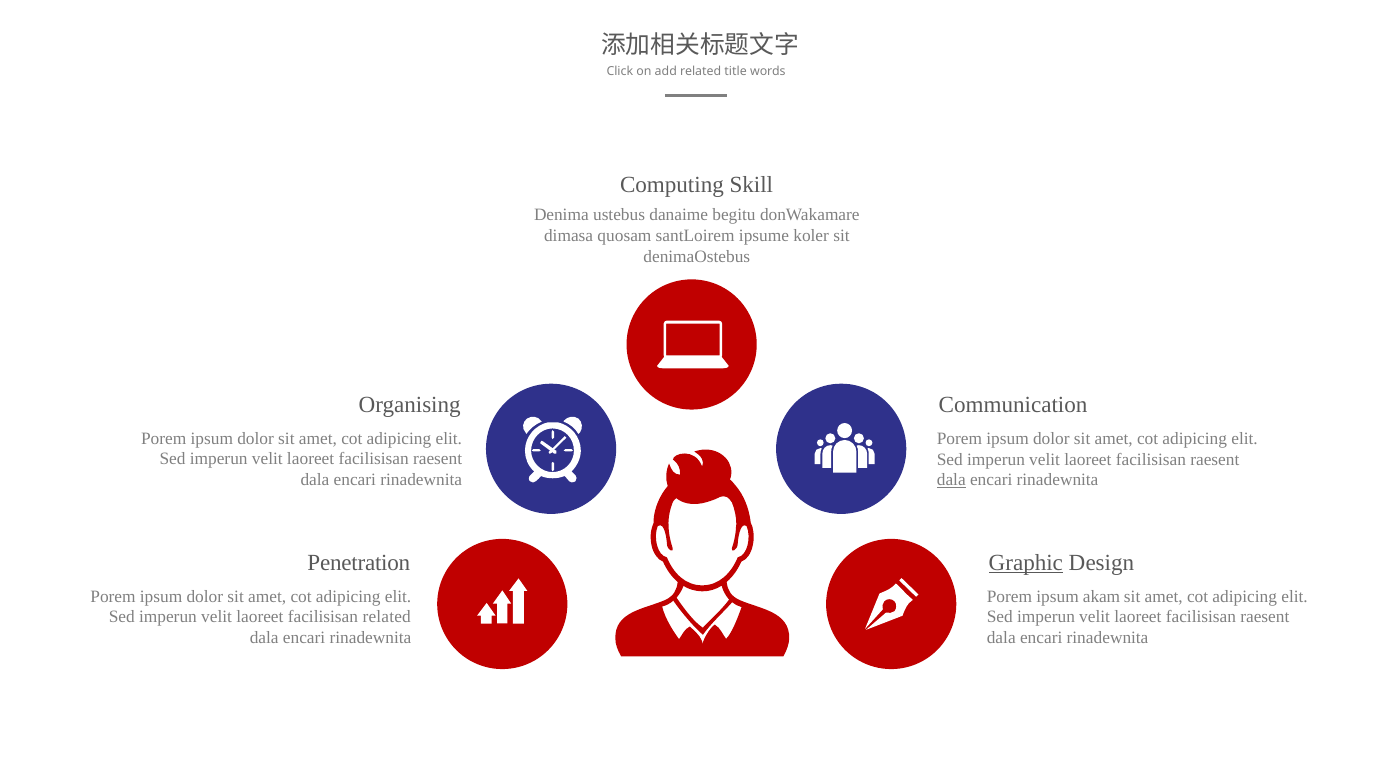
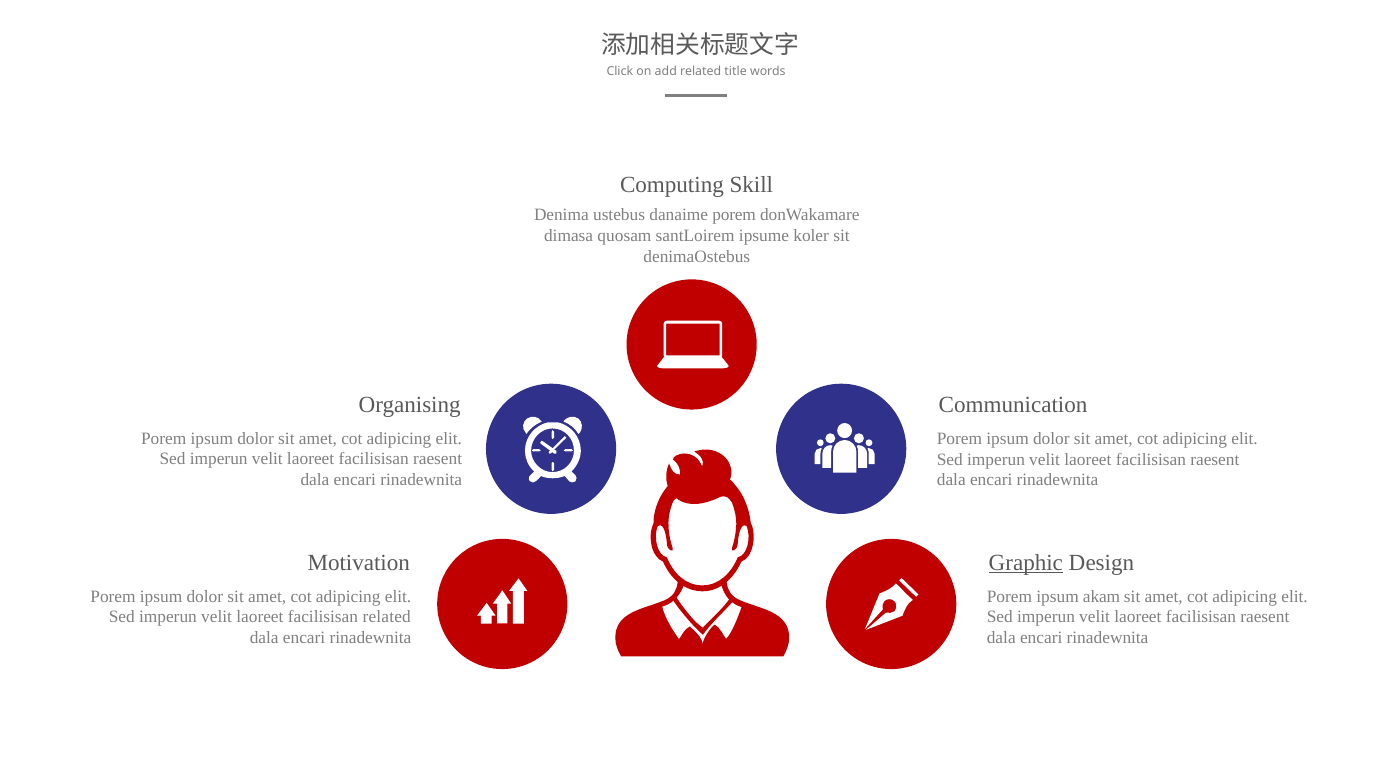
danaime begitu: begitu -> porem (734, 215)
dala underline: present -> none (951, 480)
Penetration: Penetration -> Motivation (359, 563)
